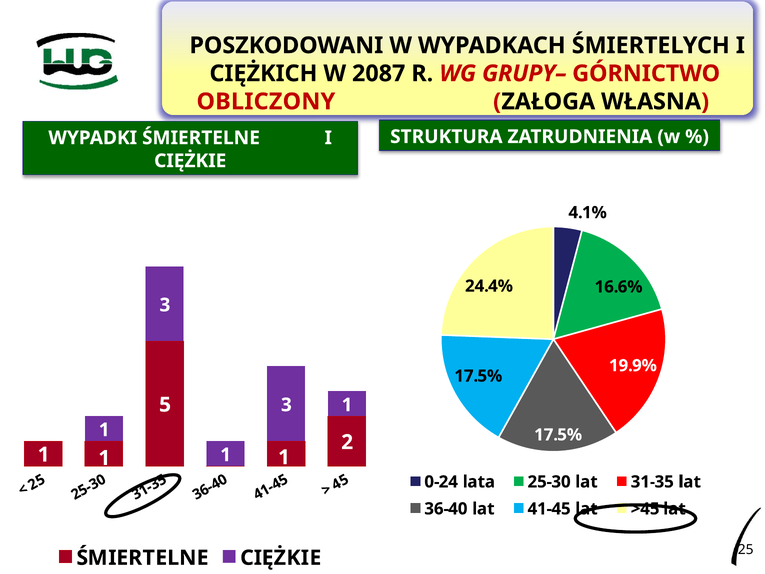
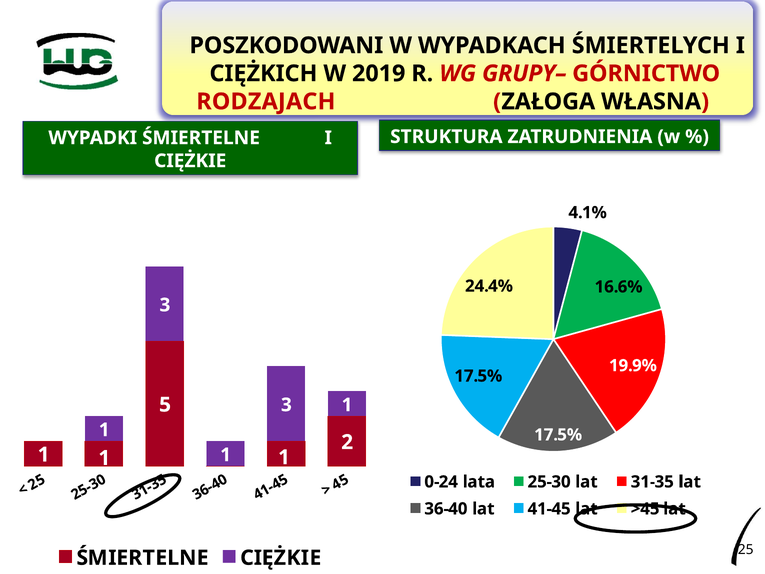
2087: 2087 -> 2019 (379, 73)
OBLICZONY: OBLICZONY -> RODZAJACH (266, 102)
